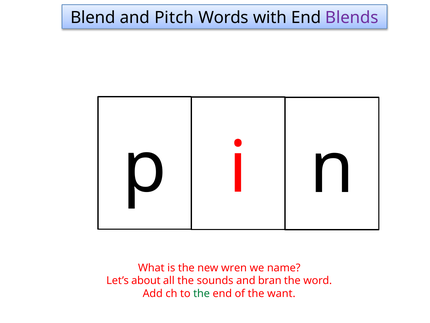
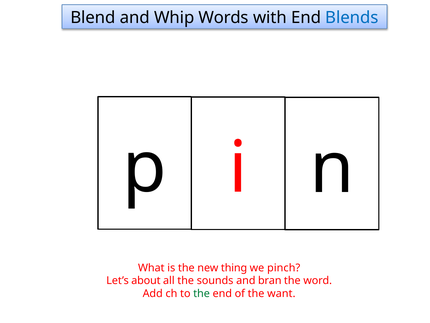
Pitch: Pitch -> Whip (174, 18)
Blends colour: purple -> blue (352, 18)
wren: wren -> thing (234, 267)
name: name -> pinch (284, 267)
